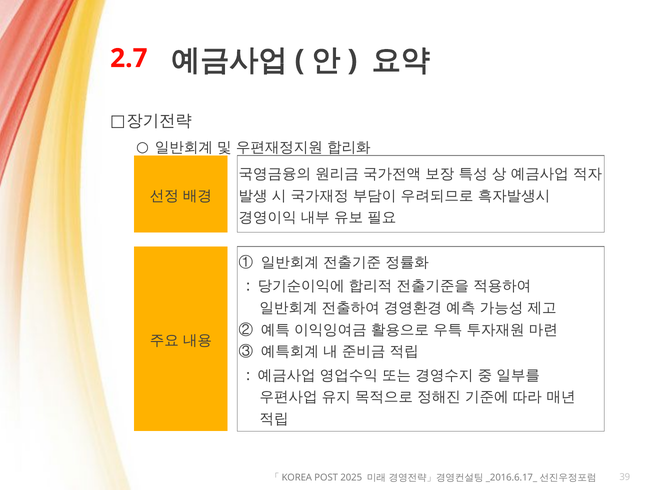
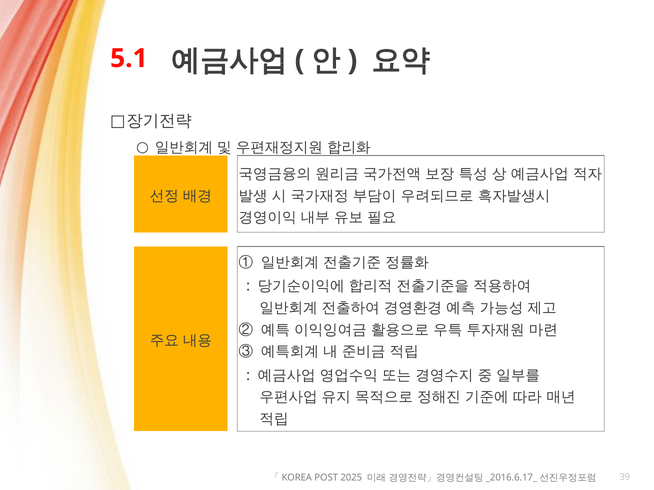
2.7: 2.7 -> 5.1 (129, 58)
